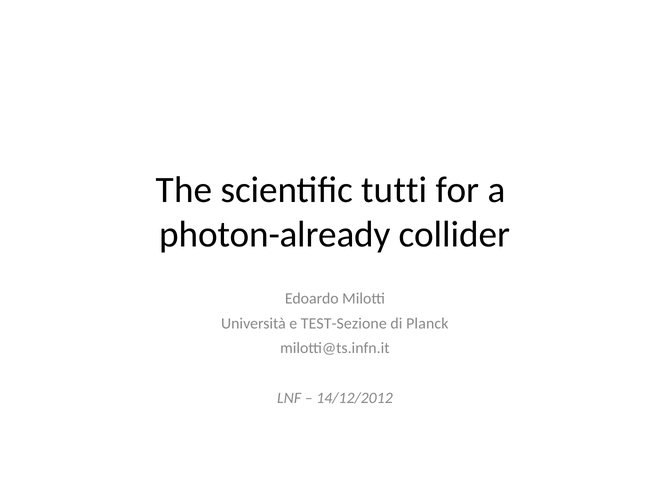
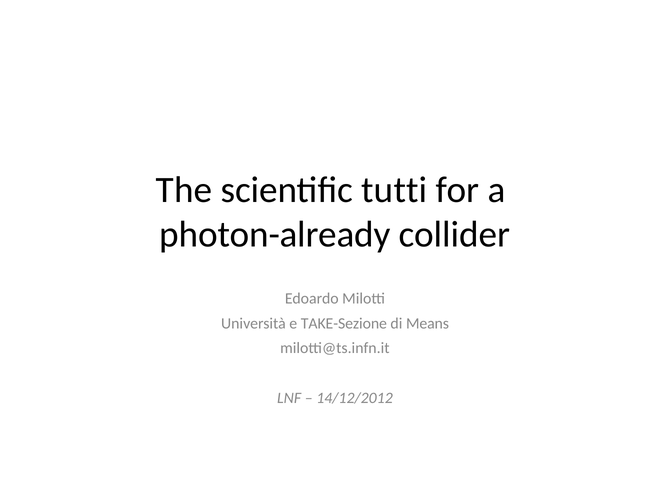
TEST-Sezione: TEST-Sezione -> TAKE-Sezione (344, 324)
Planck: Planck -> Means (427, 324)
